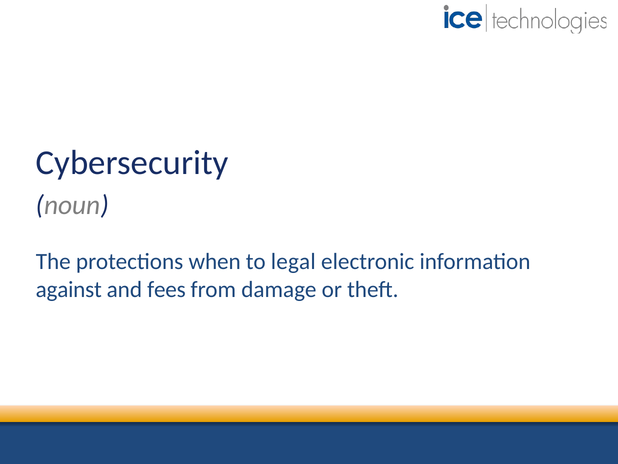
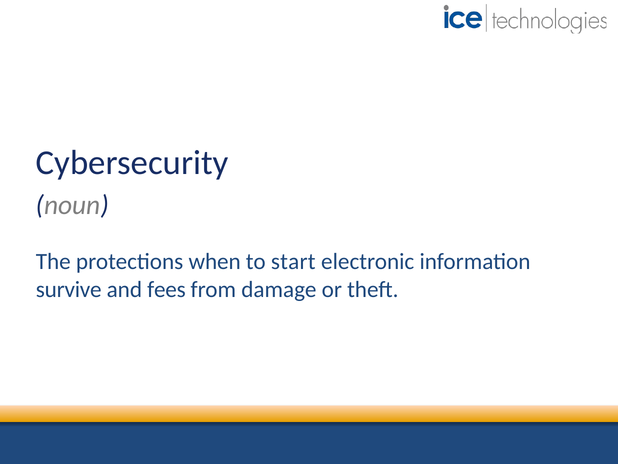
legal: legal -> start (293, 261)
against: against -> survive (69, 289)
